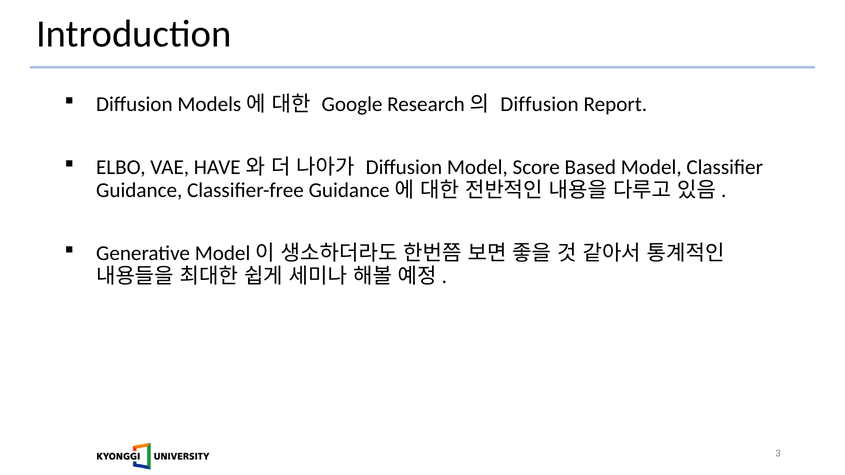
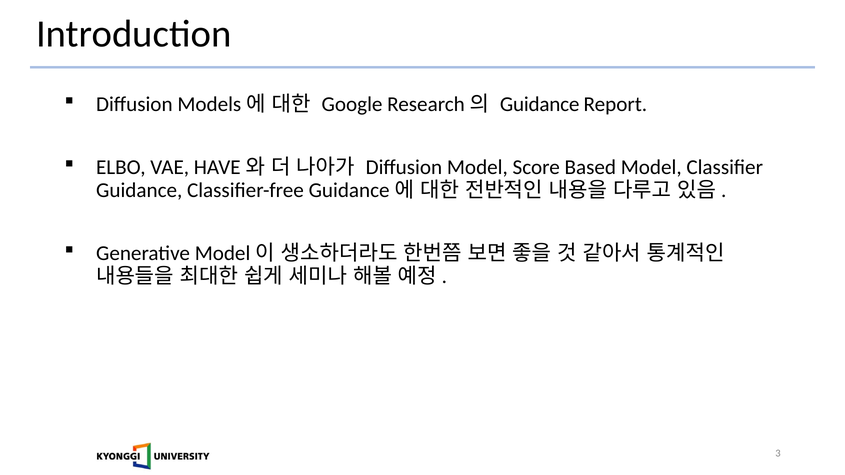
Diffusion: Diffusion -> Guidance (540, 104)
